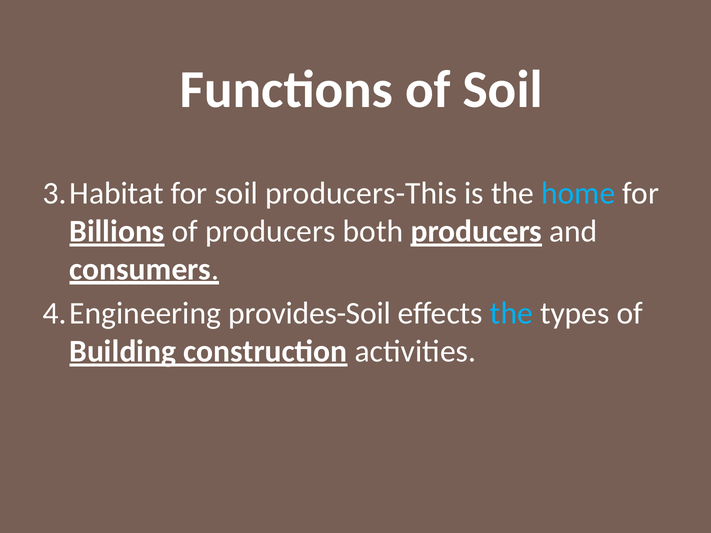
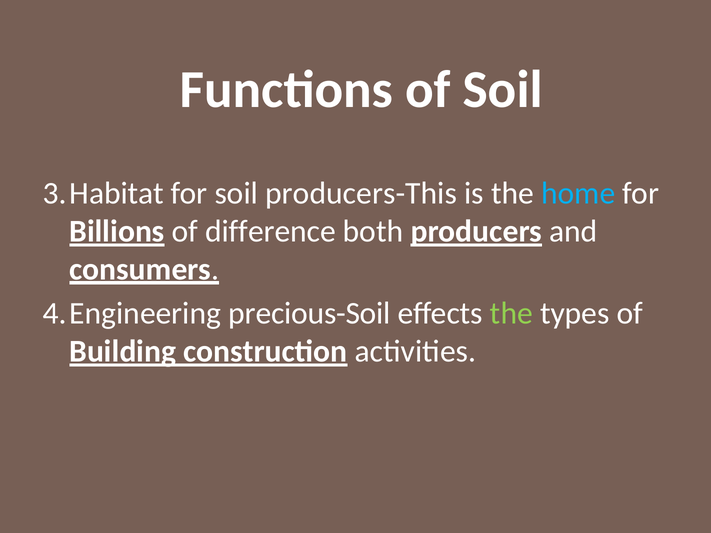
of producers: producers -> difference (270, 231)
provides-Soil: provides-Soil -> precious-Soil (310, 314)
the colour: light blue -> light green (511, 314)
